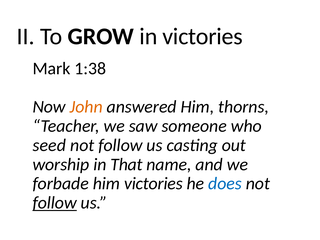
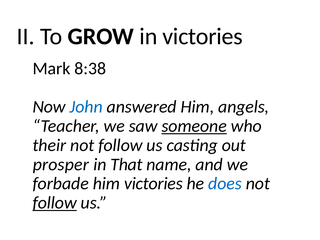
1:38: 1:38 -> 8:38 (90, 68)
John colour: orange -> blue (86, 107)
thorns: thorns -> angels (244, 107)
someone underline: none -> present (194, 126)
seed: seed -> their (49, 145)
worship: worship -> prosper (61, 164)
